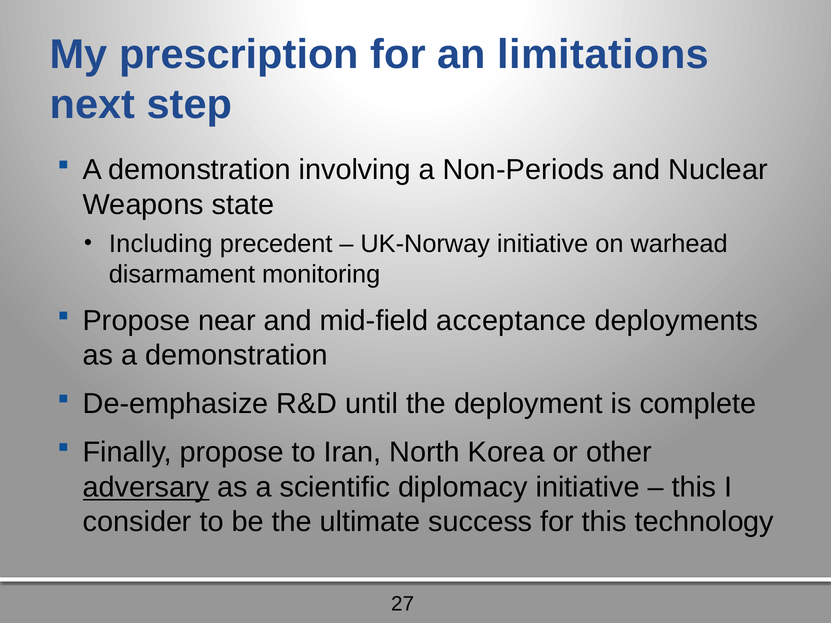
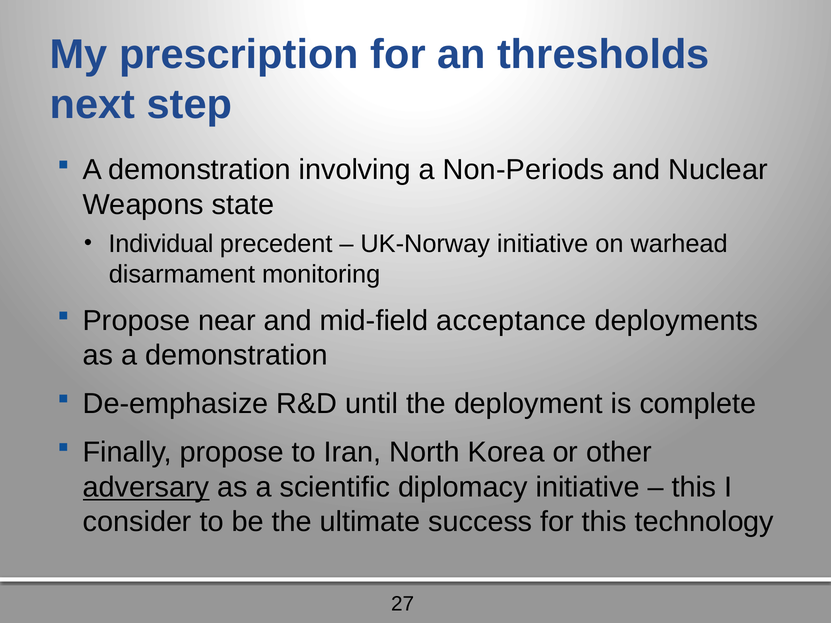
limitations: limitations -> thresholds (603, 55)
Including: Including -> Individual (161, 244)
